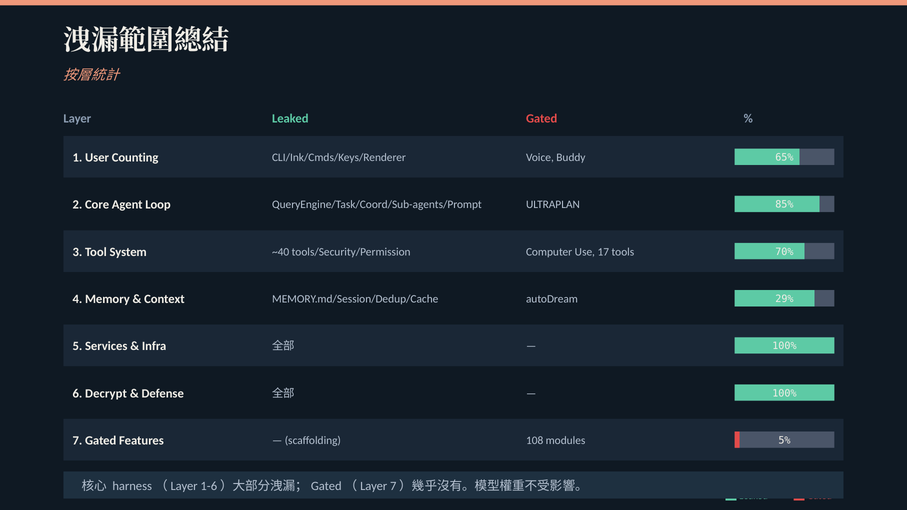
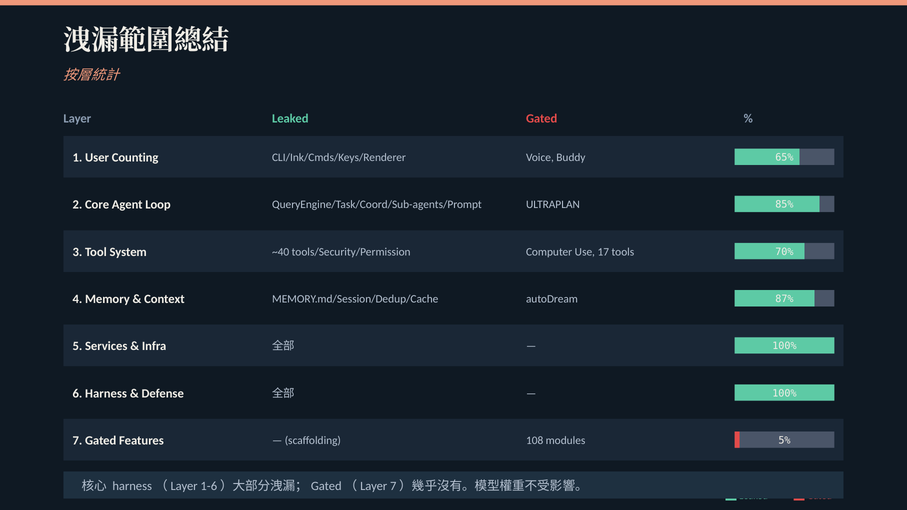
29%: 29% -> 87% (784, 299)
Decrypt: Decrypt -> Harness (106, 394)
